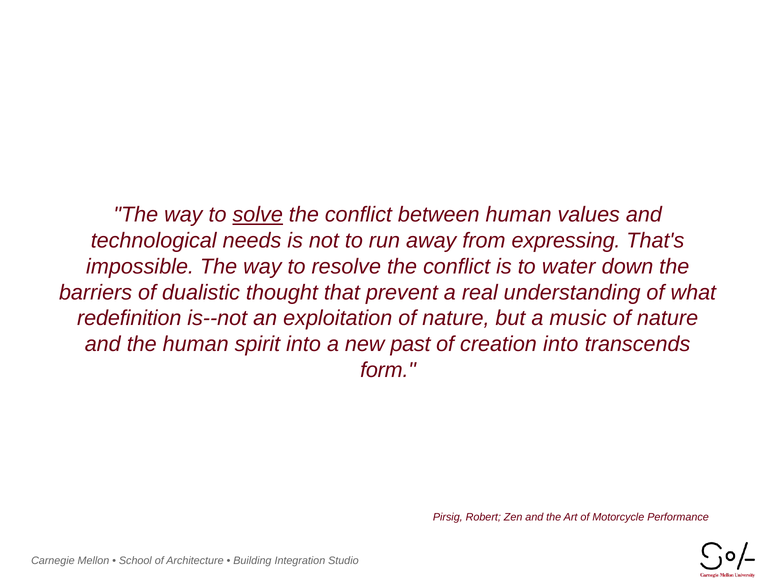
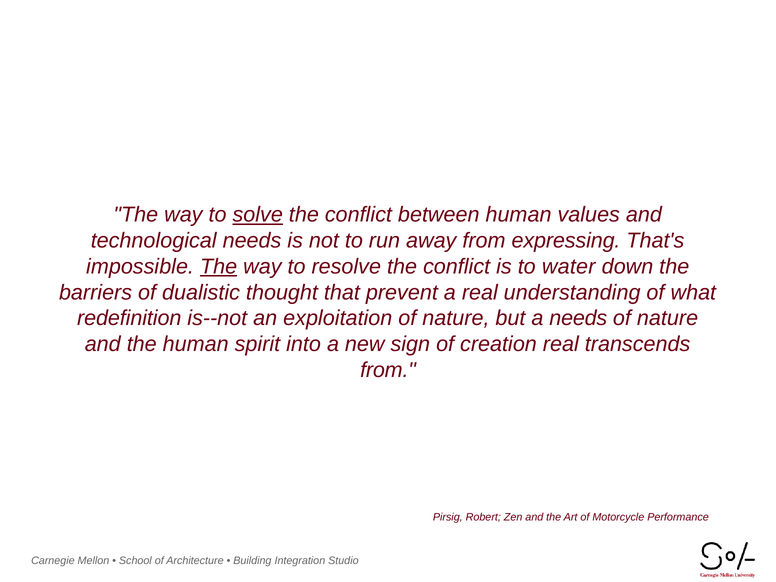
The underline: none -> present (219, 267)
a music: music -> needs (578, 318)
past: past -> sign (410, 344)
creation into: into -> real (561, 344)
form: form -> from (388, 370)
